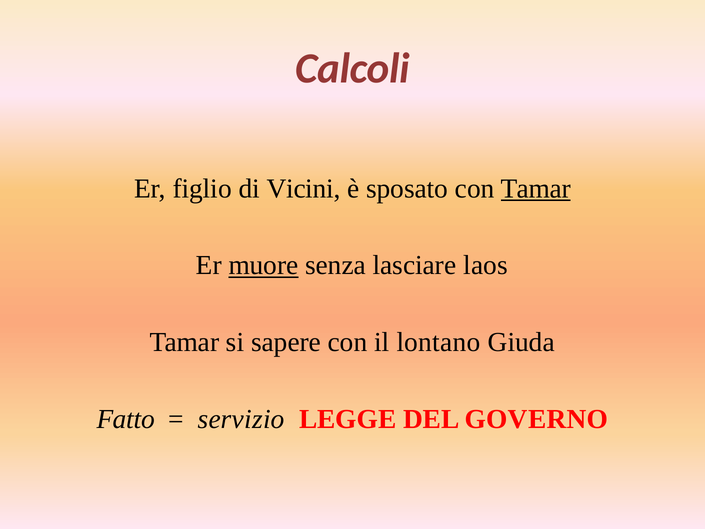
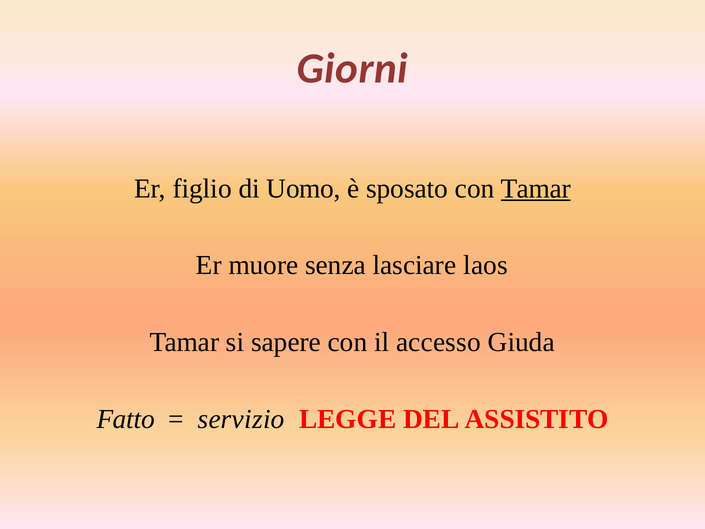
Calcoli: Calcoli -> Giorni (352, 68)
Vicini: Vicini -> Uomo (304, 188)
muore underline: present -> none (263, 265)
lontano: lontano -> accesso (438, 342)
GOVERNO: GOVERNO -> ASSISTITO (537, 419)
